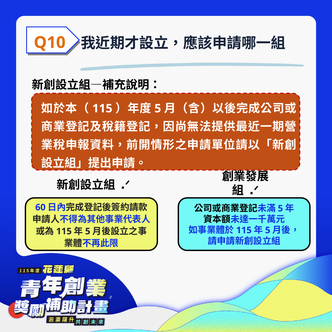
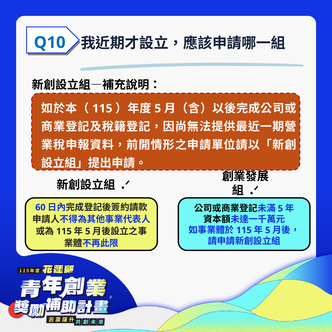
Q10 colour: orange -> blue (50, 43)
